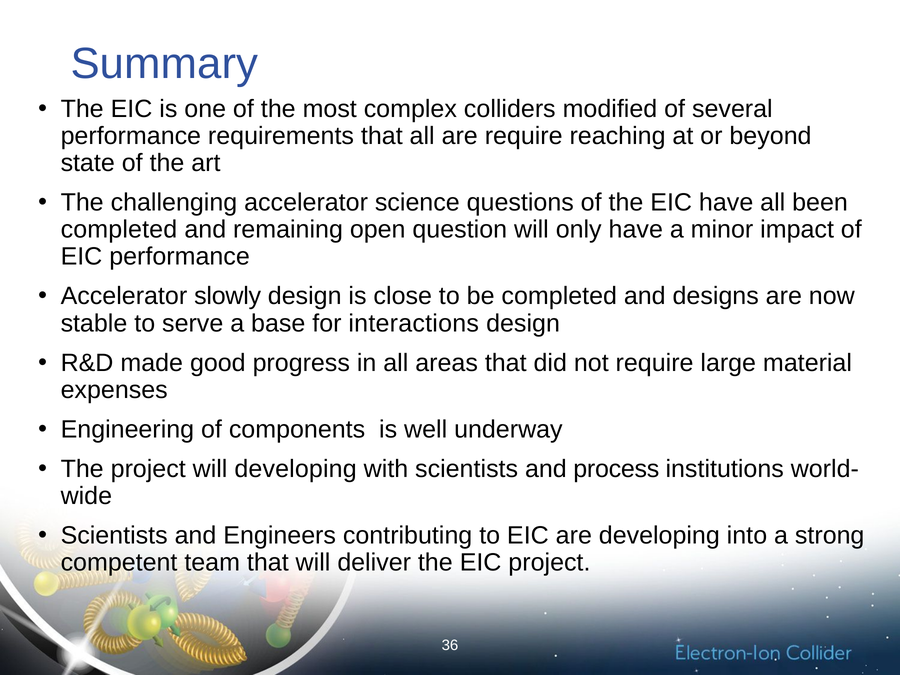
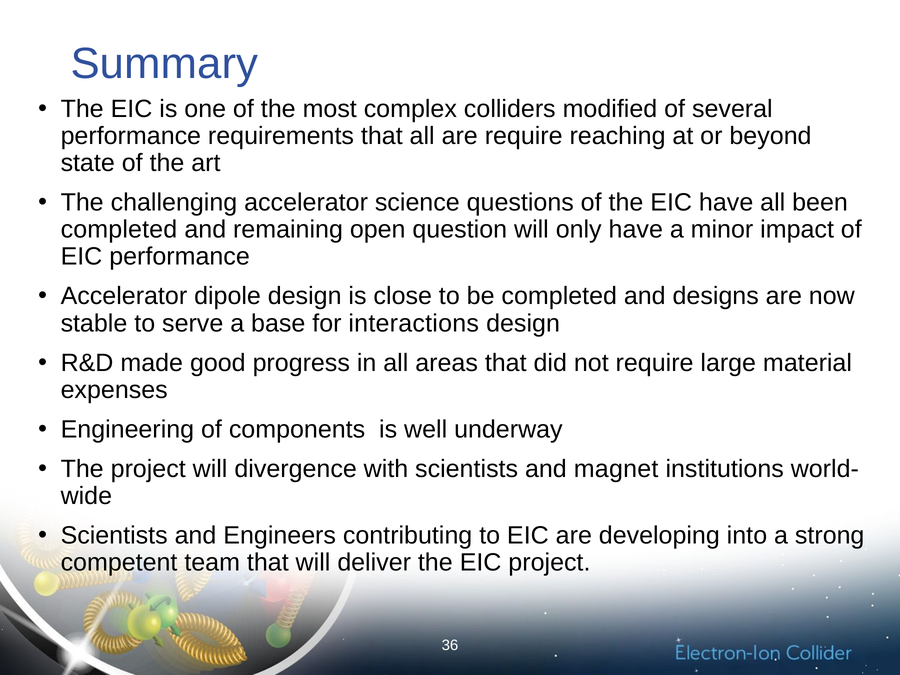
slowly: slowly -> dipole (228, 296)
will developing: developing -> divergence (296, 469)
process: process -> magnet (616, 469)
